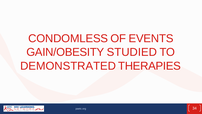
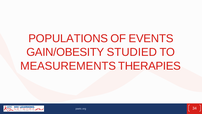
CONDOMLESS: CONDOMLESS -> POPULATIONS (68, 38)
DEMONSTRATED: DEMONSTRATED -> MEASUREMENTS (68, 66)
